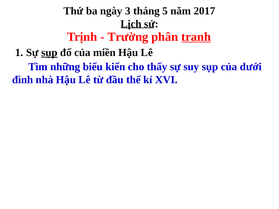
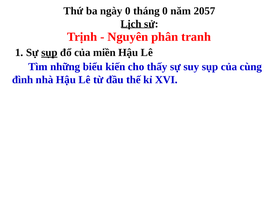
ngày 3: 3 -> 0 (128, 11)
tháng 5: 5 -> 0 (165, 11)
2017: 2017 -> 2057 (205, 11)
Trường: Trường -> Nguyên (128, 37)
tranh underline: present -> none (196, 37)
dưới: dưới -> cùng (251, 67)
